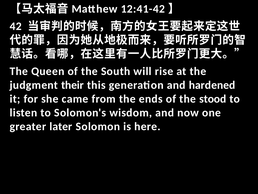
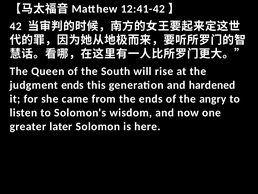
judgment their: their -> ends (72, 85)
stood: stood -> angry (213, 99)
